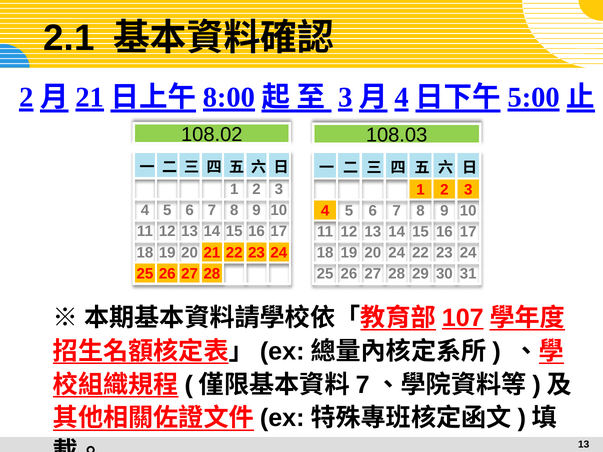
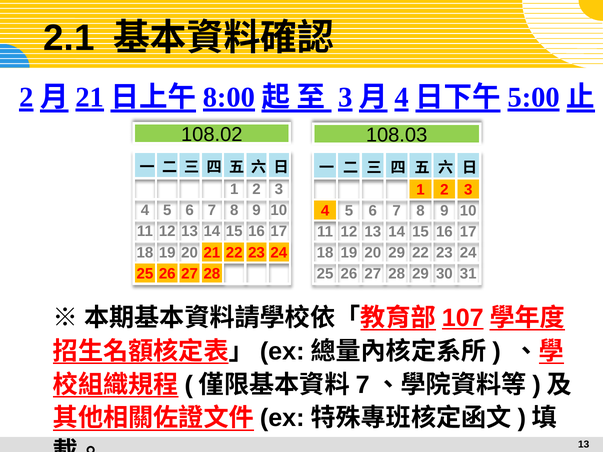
20 24: 24 -> 29 (397, 253)
